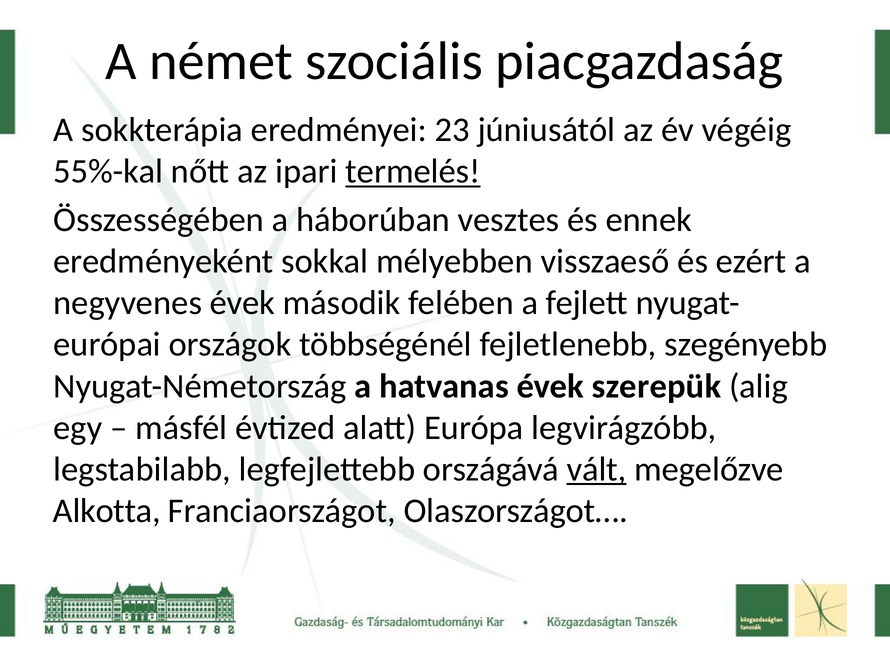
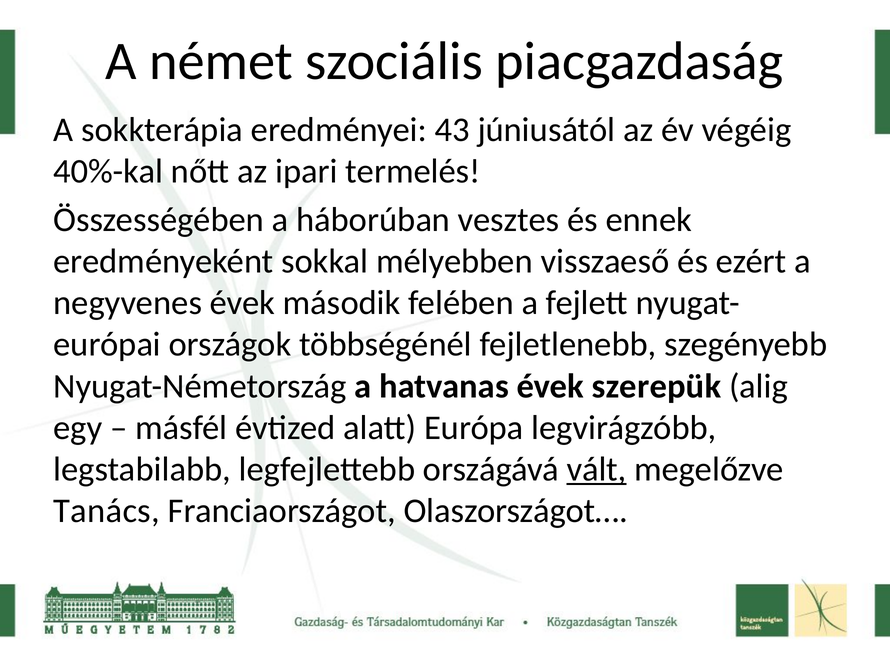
23: 23 -> 43 (452, 130)
55%-kal: 55%-kal -> 40%-kal (108, 172)
termelés underline: present -> none (413, 172)
Alkotta: Alkotta -> Tanács (107, 511)
